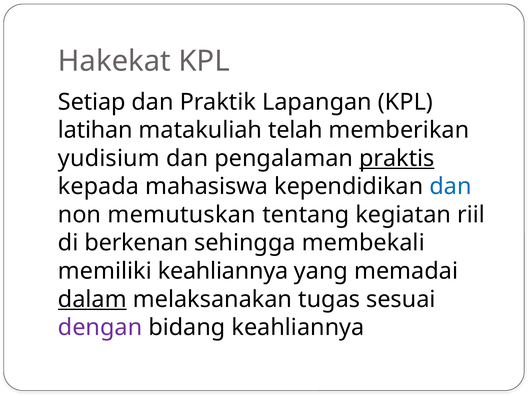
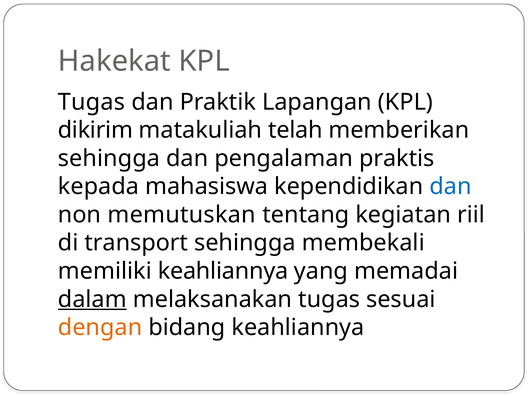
Setiap: Setiap -> Tugas (92, 102)
latihan: latihan -> dikirim (95, 130)
yudisium: yudisium -> sehingga (109, 158)
praktis underline: present -> none (397, 158)
berkenan: berkenan -> transport (136, 243)
dengan colour: purple -> orange (100, 327)
